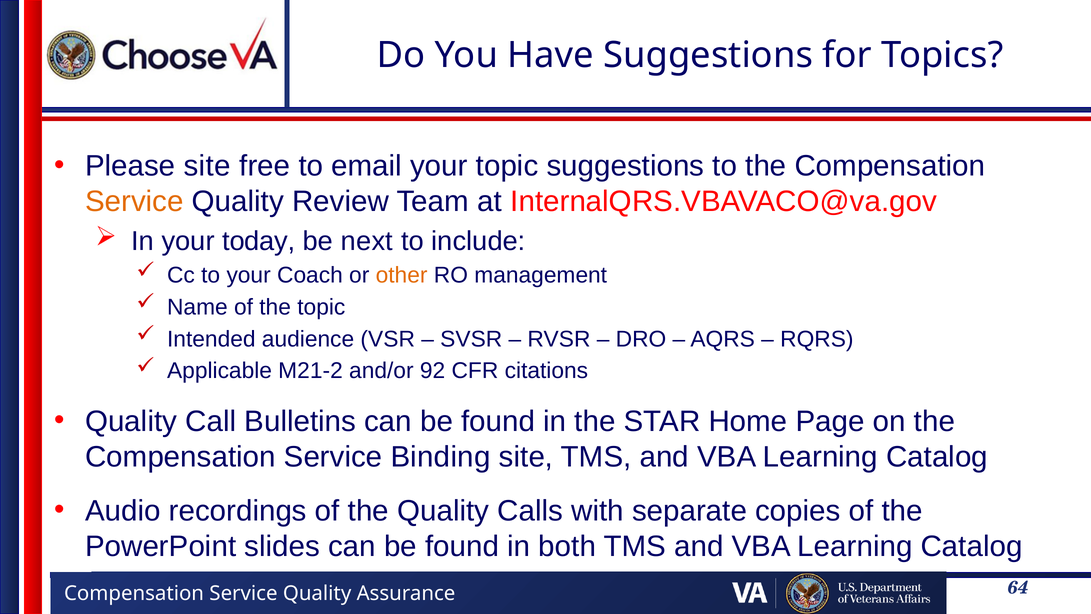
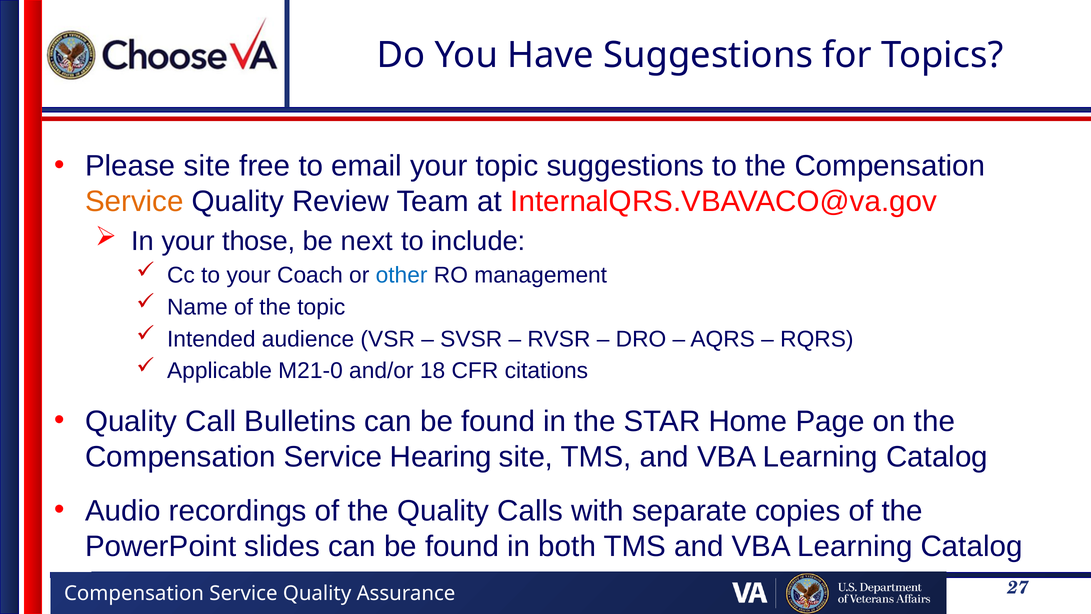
today: today -> those (259, 241)
other colour: orange -> blue (402, 275)
M21-2: M21-2 -> M21-0 (311, 371)
92: 92 -> 18 (433, 371)
Binding: Binding -> Hearing (441, 457)
64: 64 -> 27 (1018, 587)
